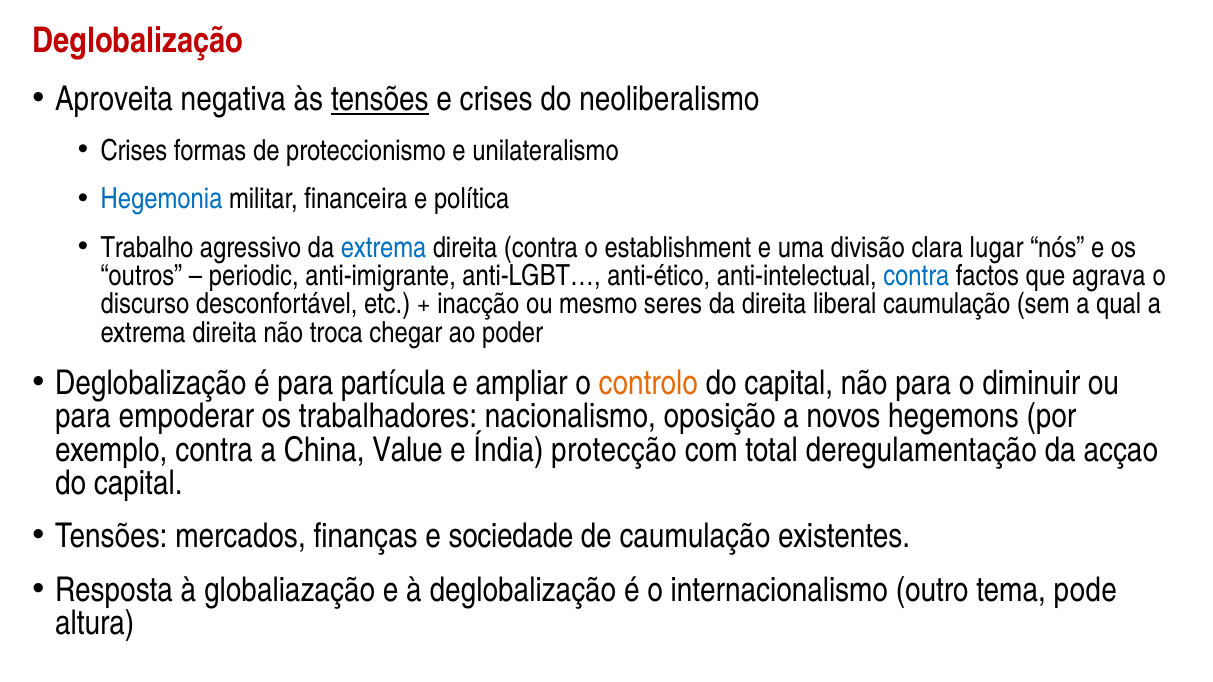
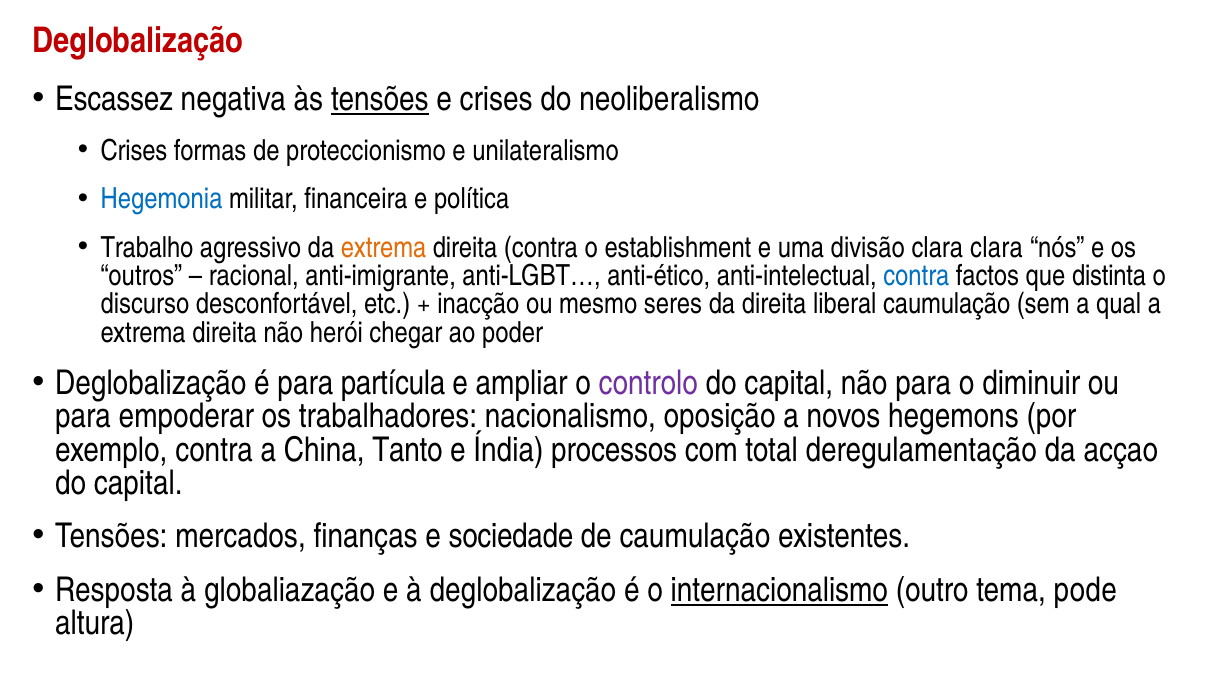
Aproveita: Aproveita -> Escassez (114, 99)
extrema colour: blue -> orange (384, 248)
clara lugar: lugar -> clara (997, 248)
periodic: periodic -> racional (254, 276)
agrava: agrava -> distinta (1109, 276)
troca: troca -> herói (336, 333)
controlo colour: orange -> purple (648, 384)
Value: Value -> Tanto (408, 450)
protecção: protecção -> processos (614, 450)
internacionalismo underline: none -> present (779, 590)
